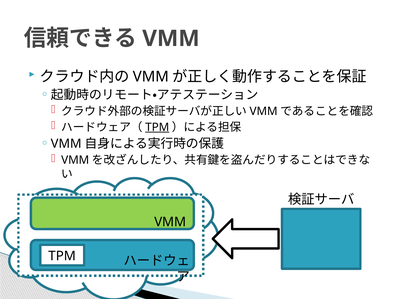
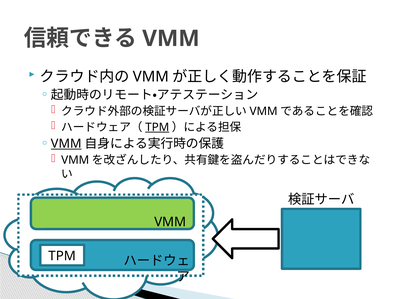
VMM underline: none -> present (66, 143)
